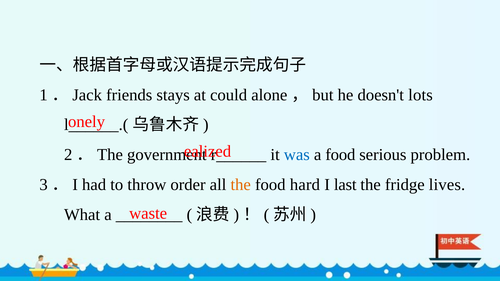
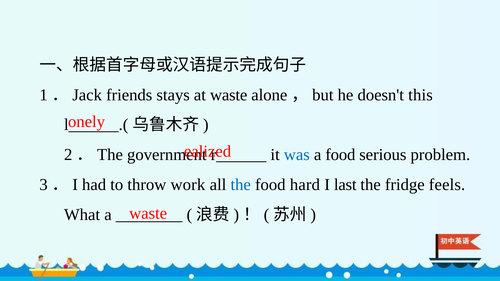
at could: could -> waste (229, 95)
lots: lots -> this (421, 95)
order: order -> work (188, 185)
the colour: orange -> blue (241, 185)
lives: lives -> feels (447, 185)
